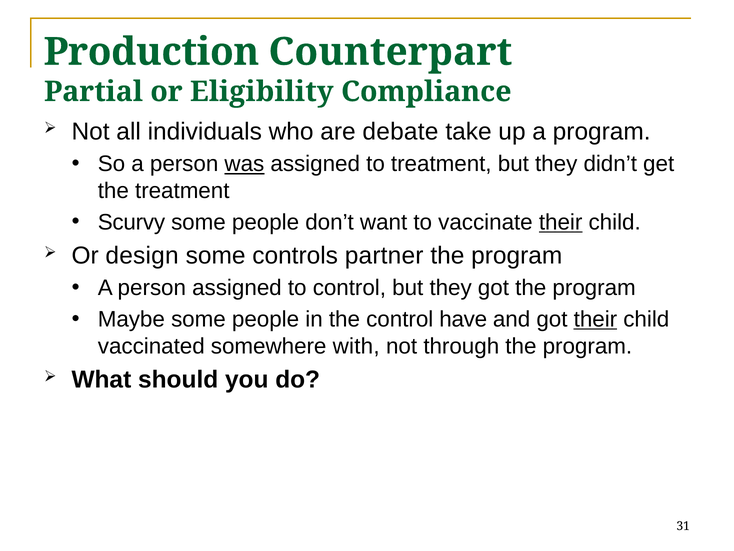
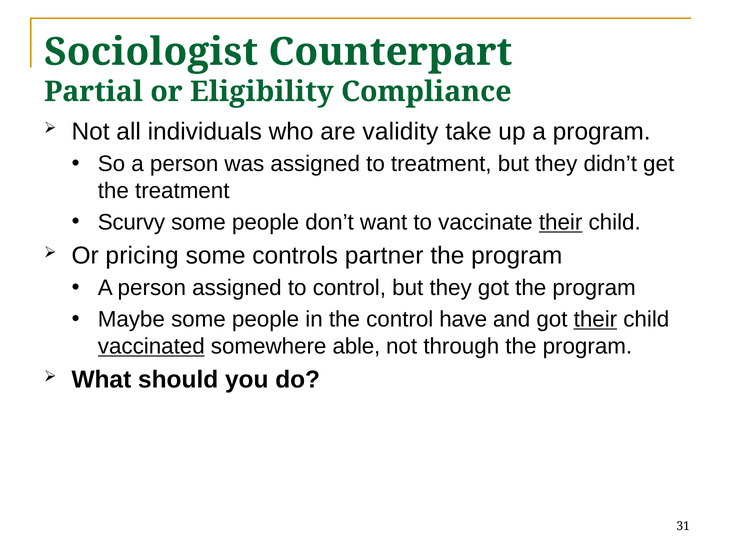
Production: Production -> Sociologist (151, 52)
debate: debate -> validity (400, 131)
was underline: present -> none (244, 164)
design: design -> pricing (142, 255)
vaccinated underline: none -> present (151, 346)
with: with -> able (356, 346)
